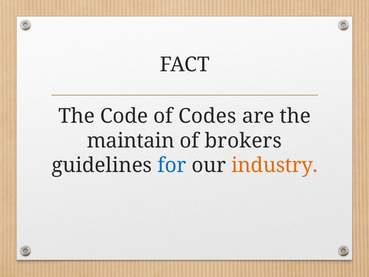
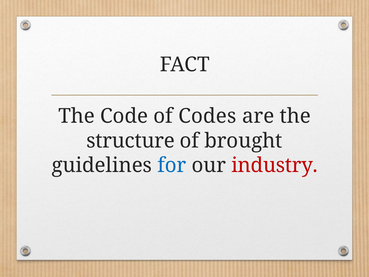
maintain: maintain -> structure (131, 141)
brokers: brokers -> brought (243, 141)
industry colour: orange -> red (275, 165)
